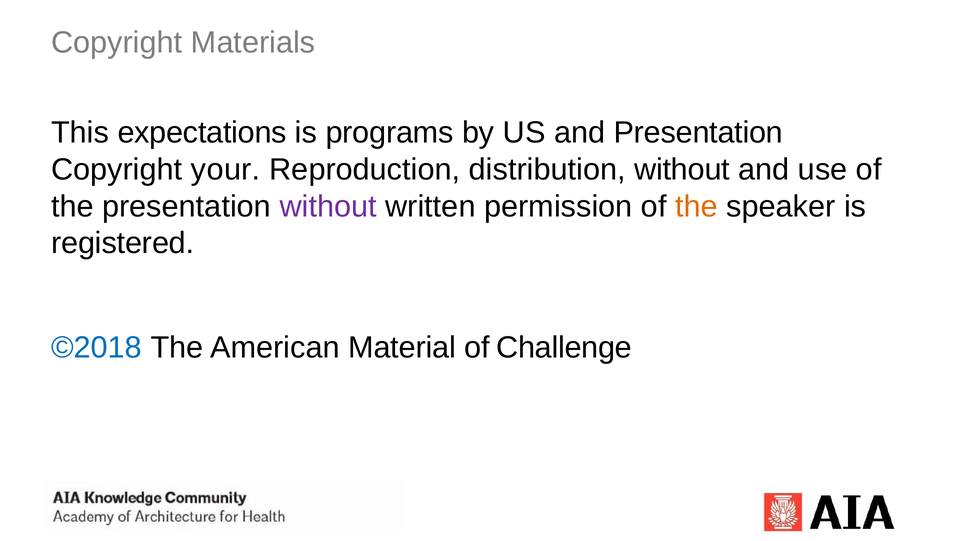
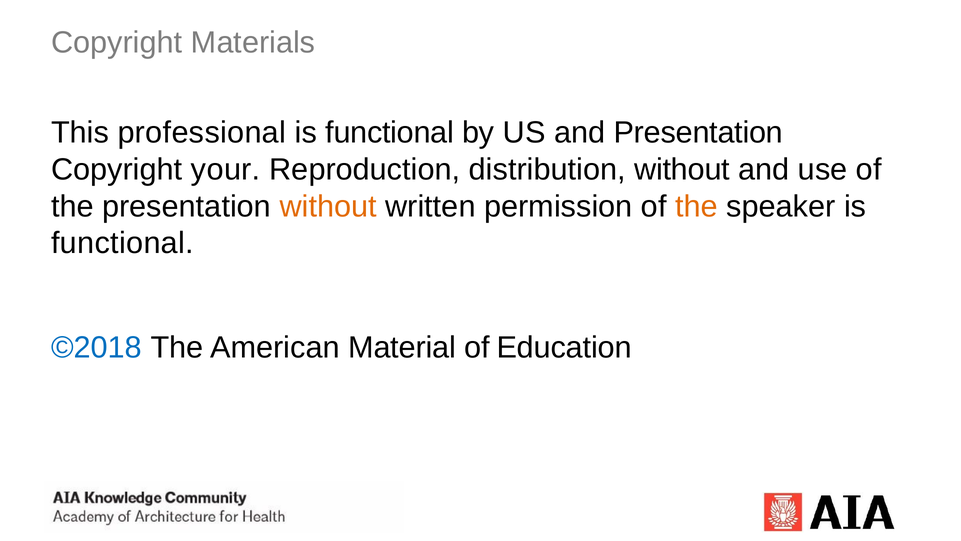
expectations: expectations -> professional (202, 133)
programs: programs -> functional (390, 133)
without colour: purple -> orange (328, 206)
registered: registered -> functional (122, 243)
Challenge: Challenge -> Education (564, 347)
